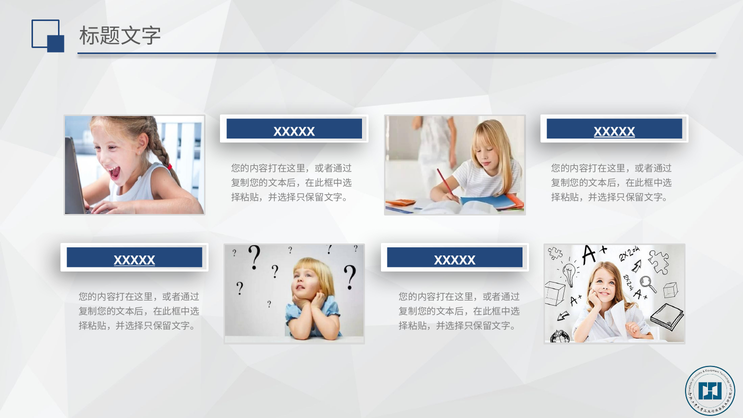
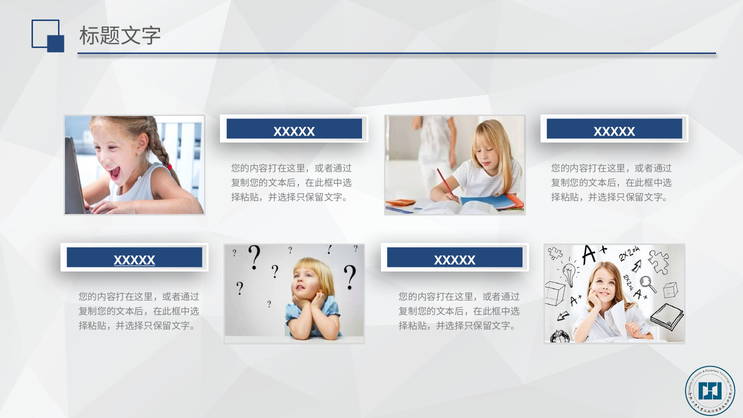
XXXXX underline: present -> none (614, 132)
